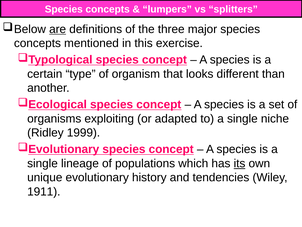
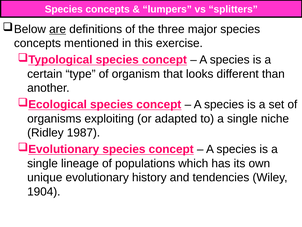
1999: 1999 -> 1987 (83, 133)
its underline: present -> none (240, 163)
1911: 1911 -> 1904 (44, 191)
